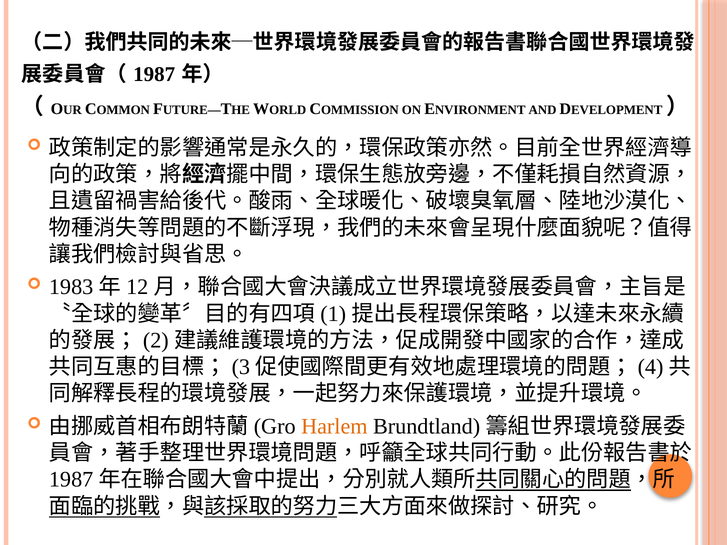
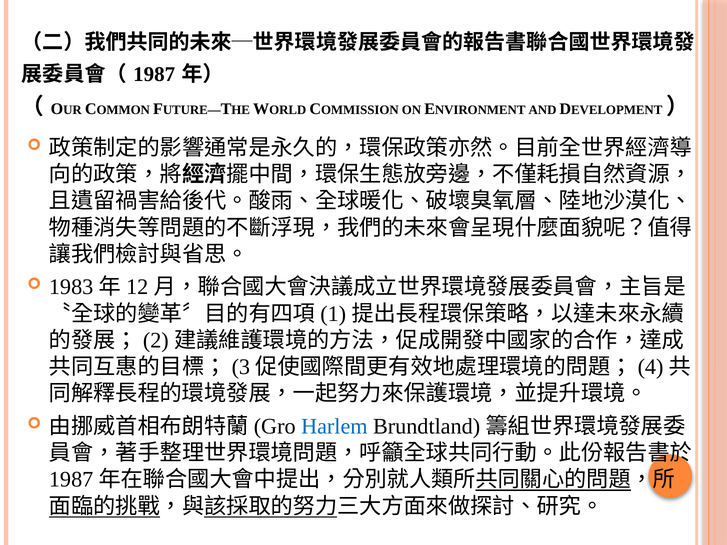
Harlem colour: orange -> blue (334, 427)
